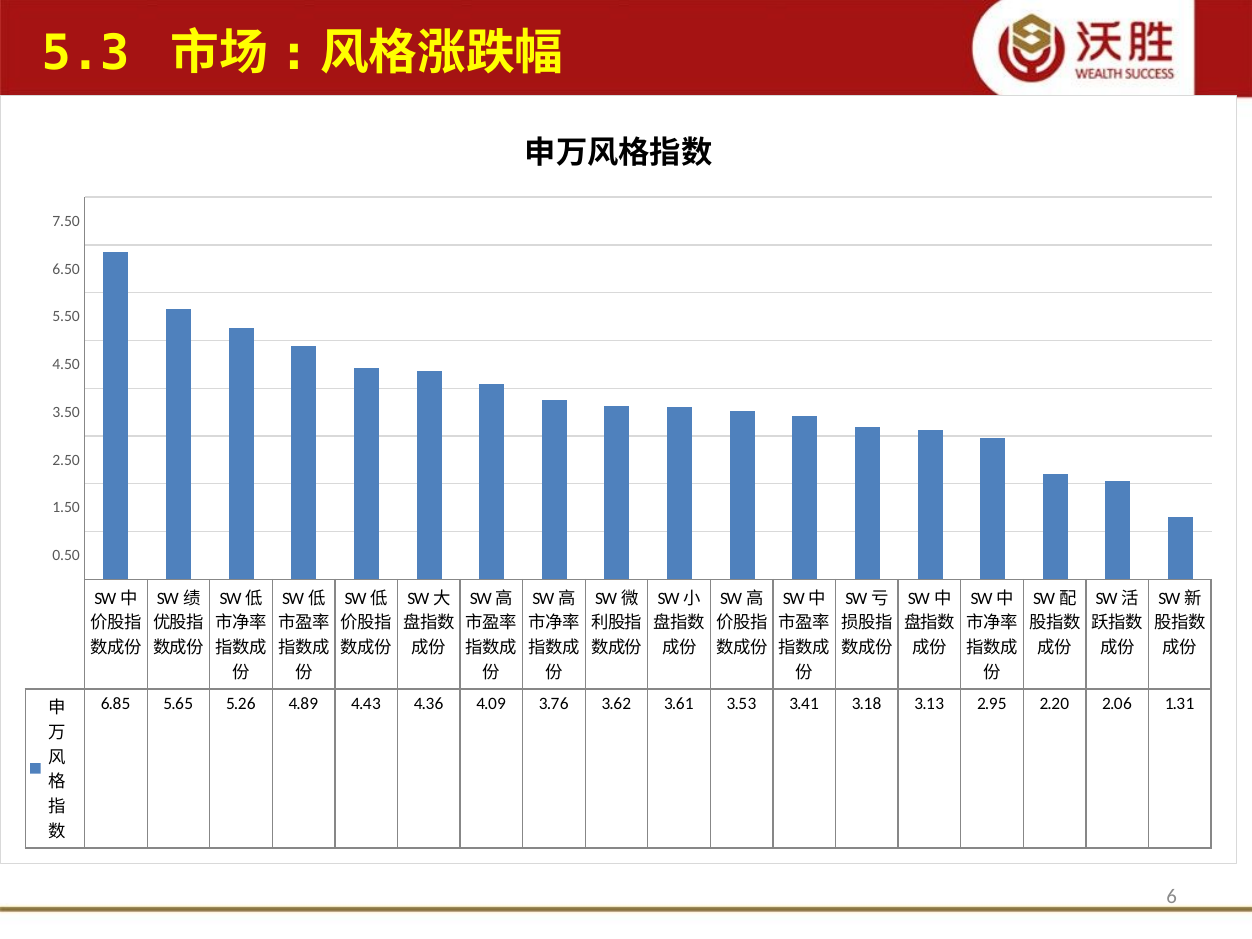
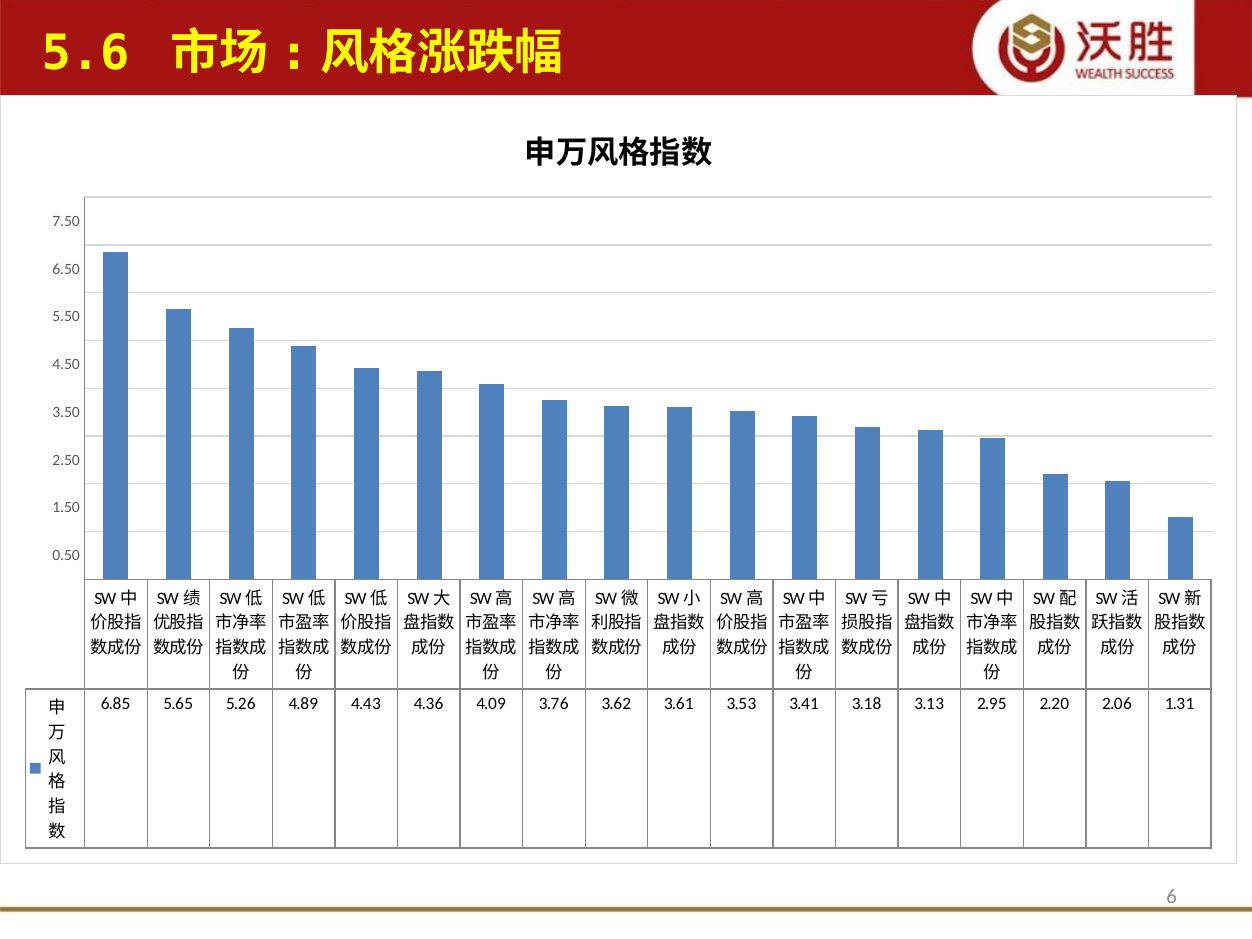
5.3: 5.3 -> 5.6 (86, 54)
